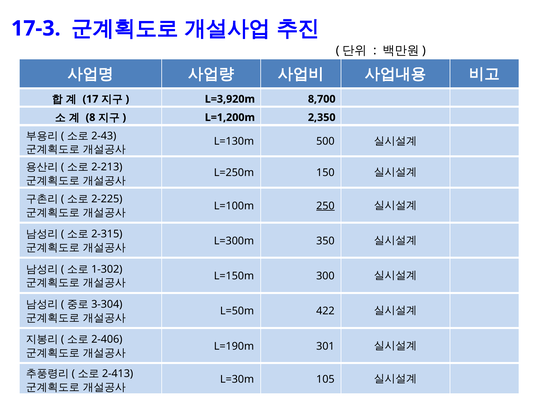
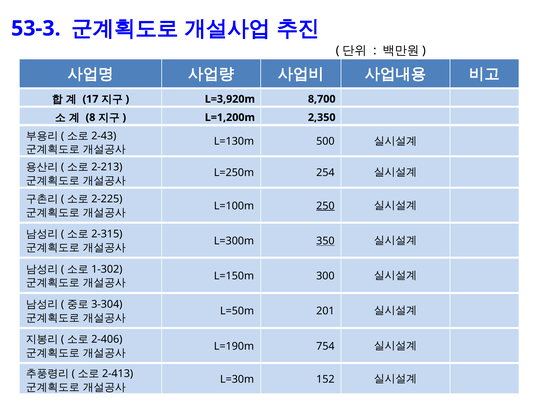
17-3: 17-3 -> 53-3 (36, 28)
150: 150 -> 254 (325, 173)
350 underline: none -> present (325, 241)
422: 422 -> 201 (325, 311)
301: 301 -> 754 (325, 346)
105: 105 -> 152 (325, 380)
